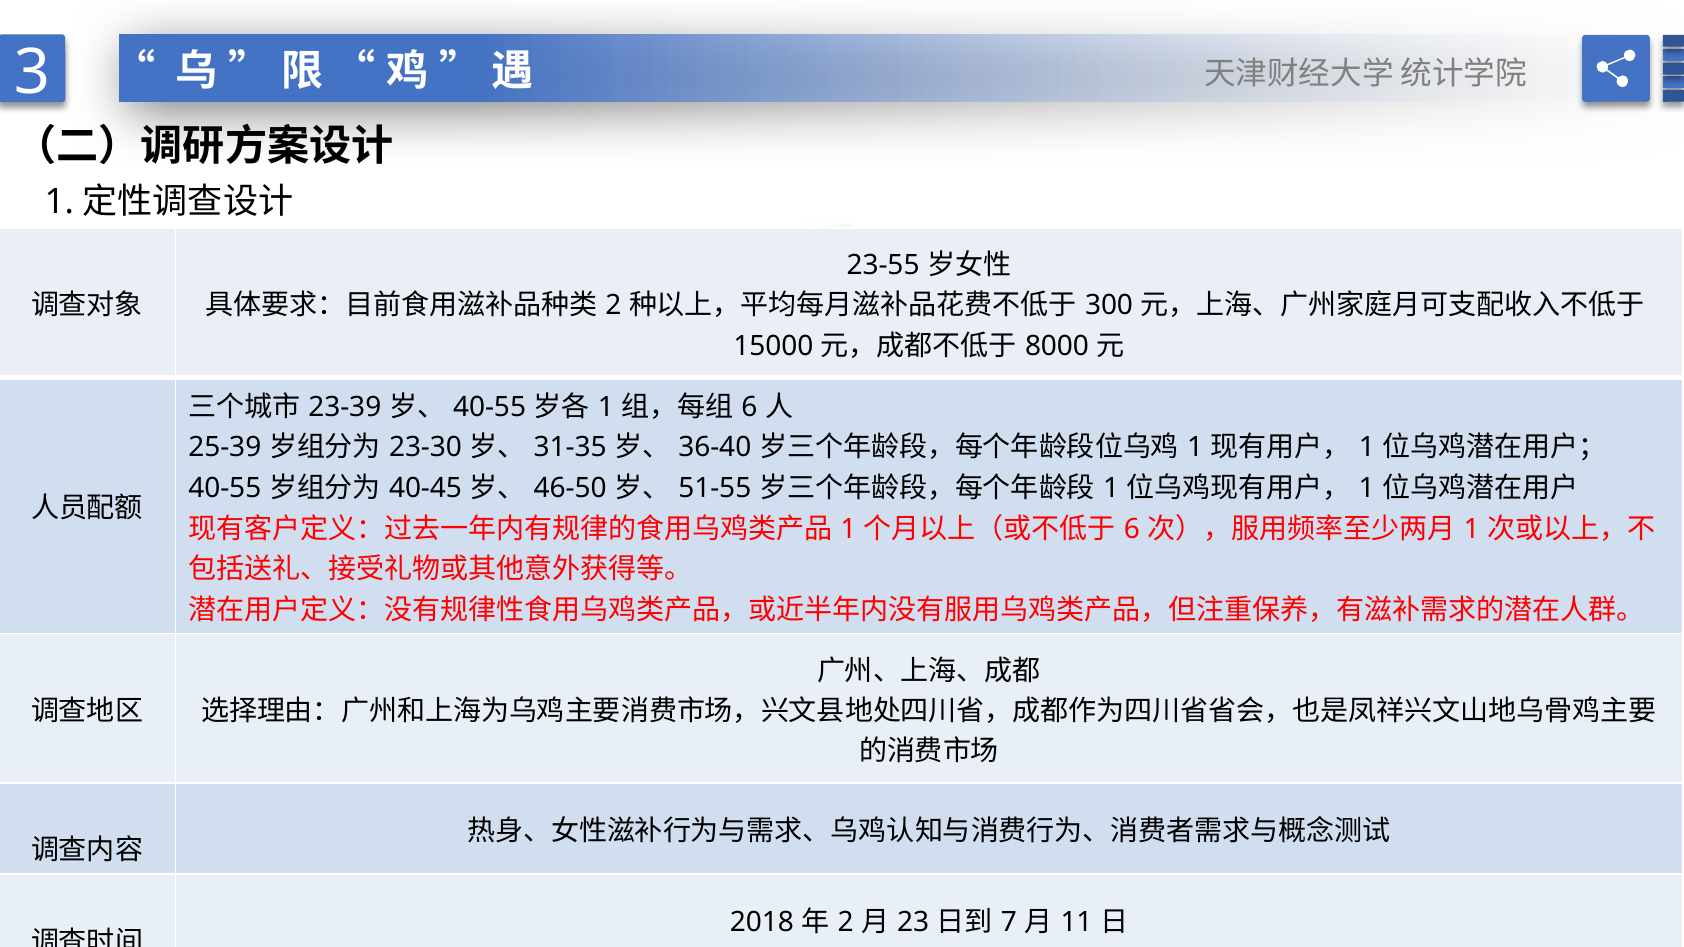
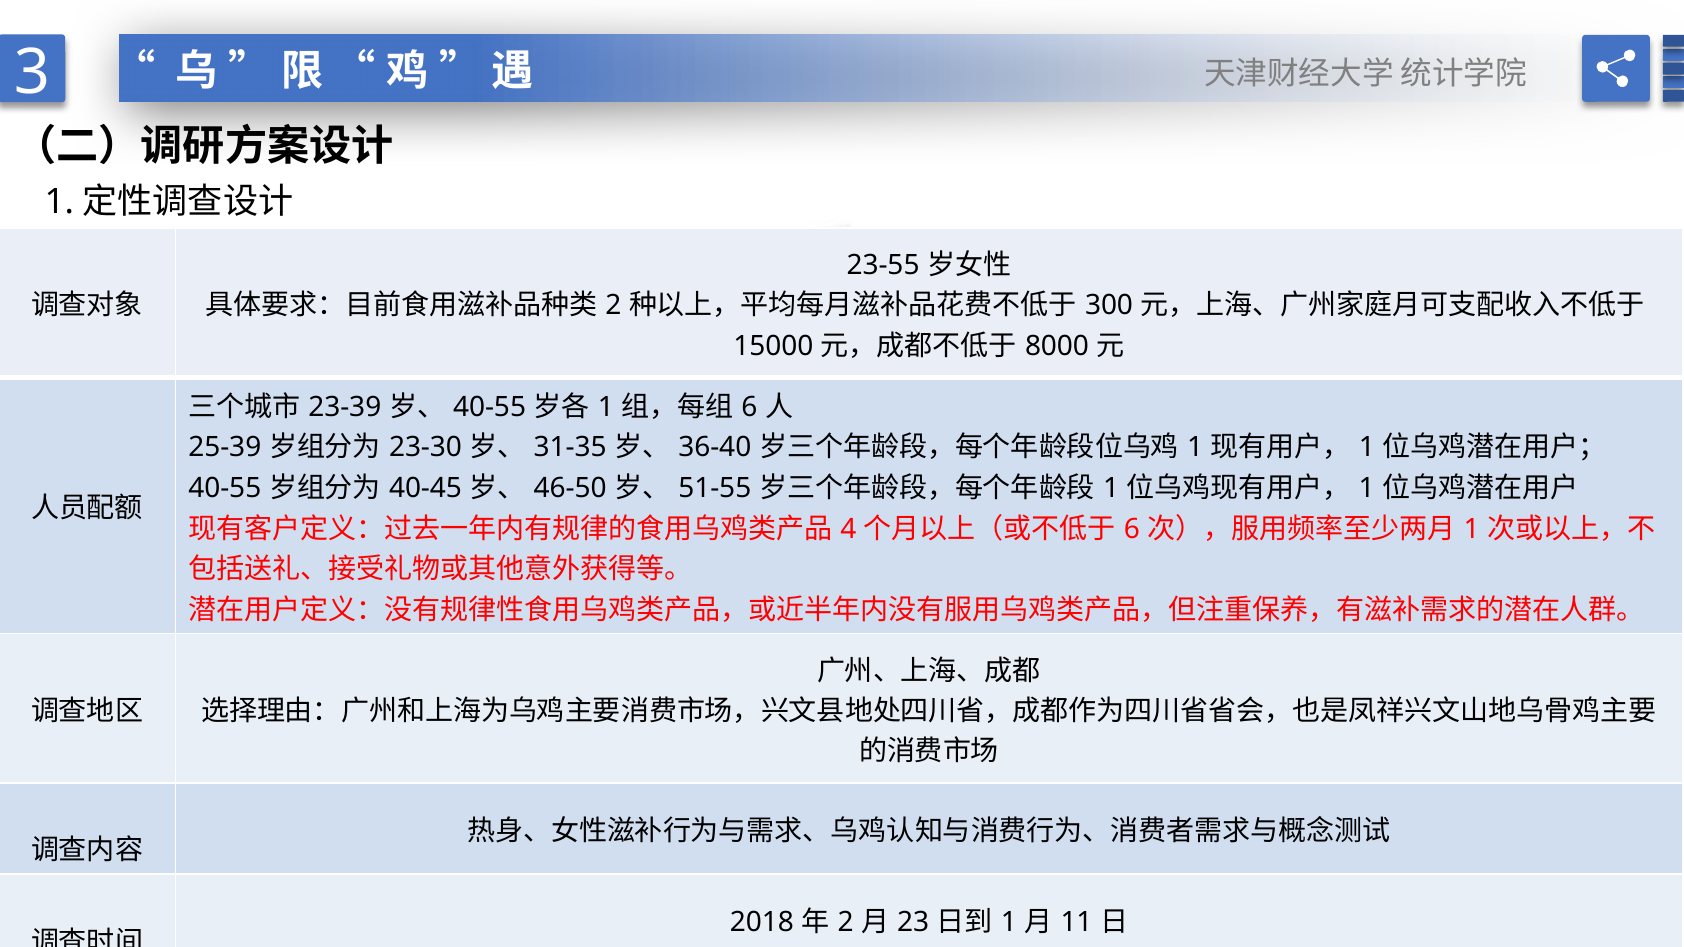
1: 1 -> 4 (848, 529)
7: 7 -> 1 (1009, 923)
